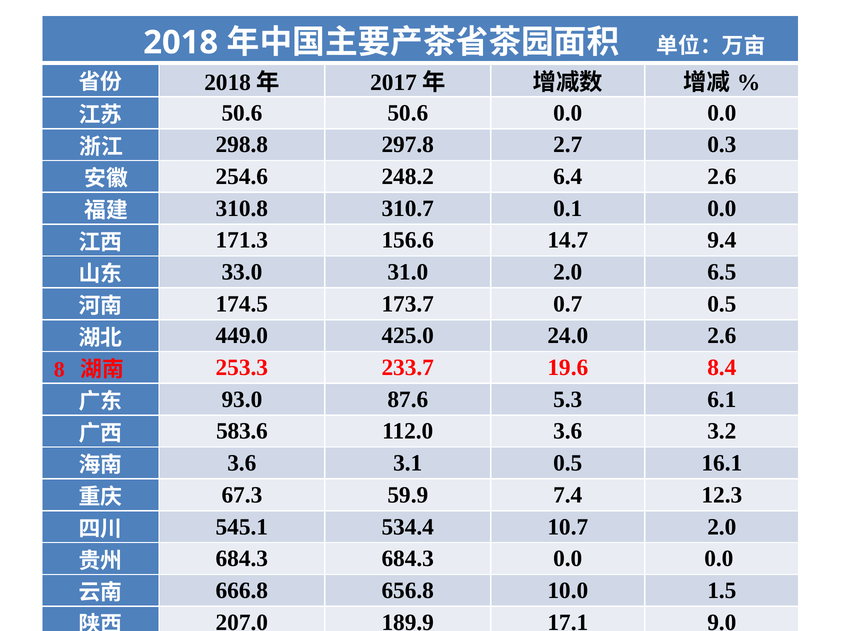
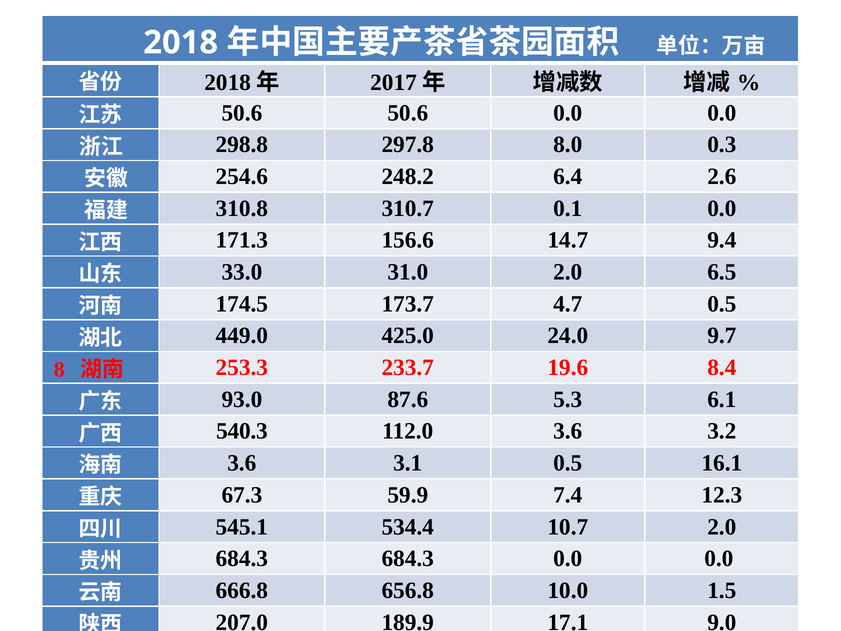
2.7: 2.7 -> 8.0 (568, 145)
0.7: 0.7 -> 4.7 (568, 304)
24.0 2.6: 2.6 -> 9.7 (722, 336)
583.6: 583.6 -> 540.3 (242, 431)
